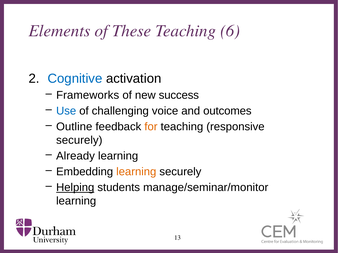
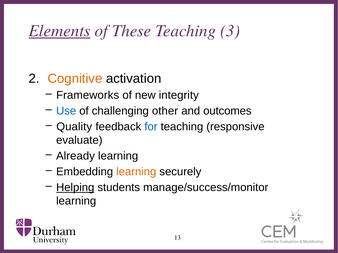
Elements underline: none -> present (60, 31)
6: 6 -> 3 (230, 31)
Cognitive colour: blue -> orange (75, 79)
success: success -> integrity (179, 95)
voice: voice -> other (165, 111)
Outline: Outline -> Quality (74, 127)
for colour: orange -> blue (151, 127)
securely: securely -> evaluate (79, 141)
manage/seminar/monitor: manage/seminar/monitor -> manage/success/monitor (206, 188)
